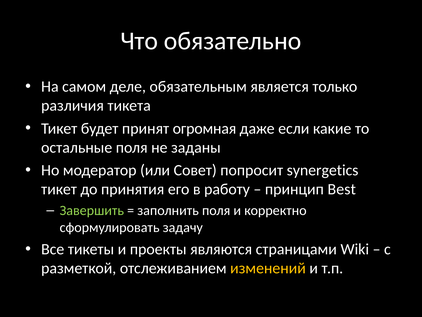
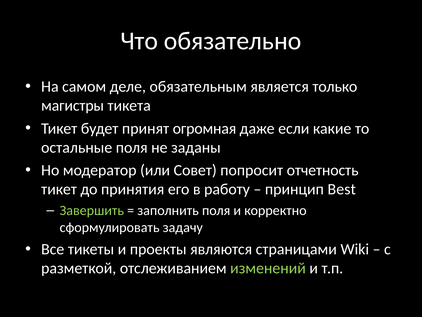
различия: различия -> магистры (73, 106)
synergetics: synergetics -> отчетность (323, 170)
изменений colour: yellow -> light green (268, 268)
